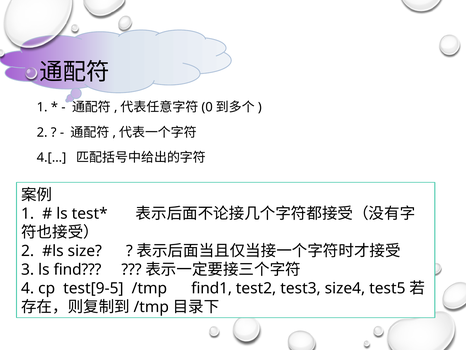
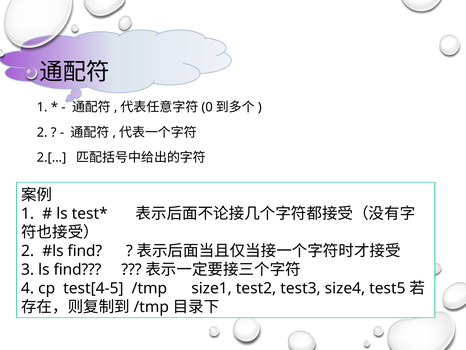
4.[…: 4.[… -> 2.[… (52, 157)
size: size -> find (85, 251)
test[9-5: test[9-5 -> test[4-5 (93, 288)
find1: find1 -> size1 (212, 288)
